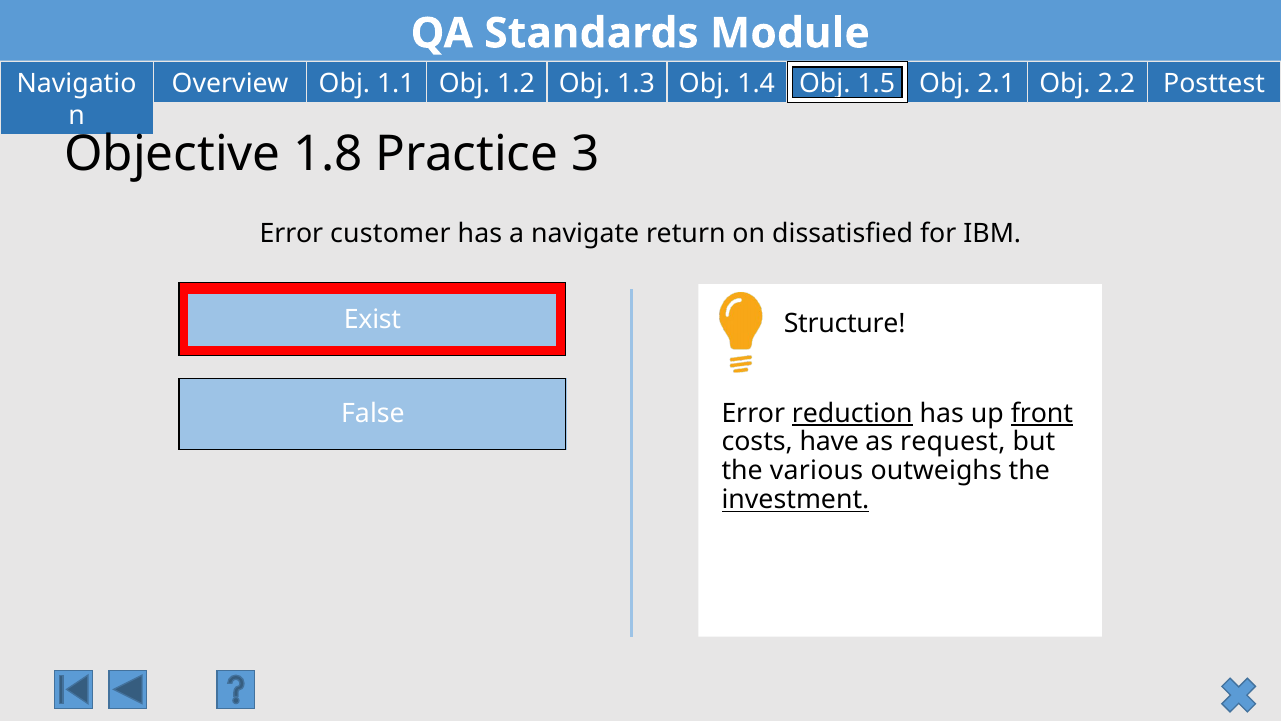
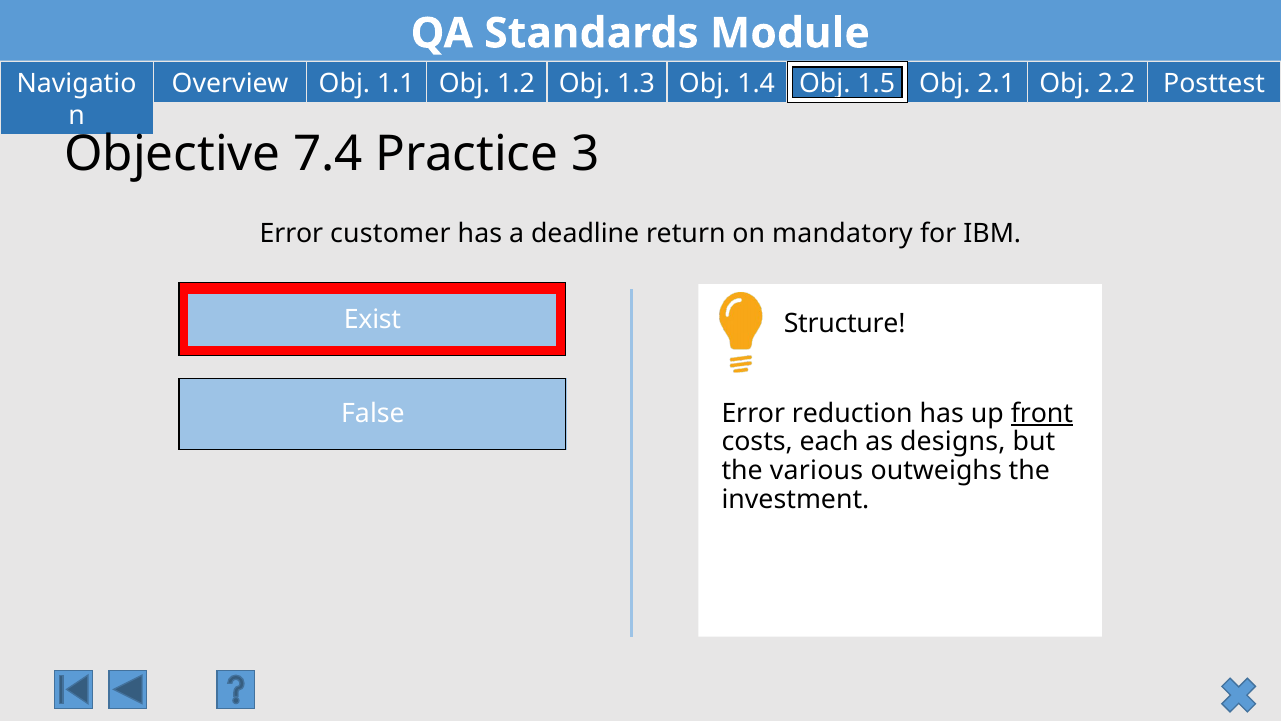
1.8: 1.8 -> 7.4 (328, 154)
navigate: navigate -> deadline (585, 233)
dissatisfied: dissatisfied -> mandatory (842, 233)
reduction underline: present -> none (852, 413)
have: have -> each (829, 442)
request: request -> designs (953, 442)
investment underline: present -> none (795, 500)
